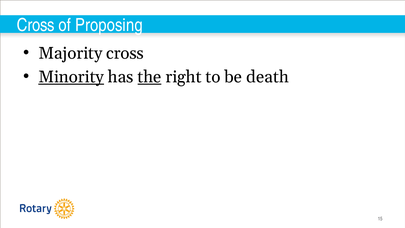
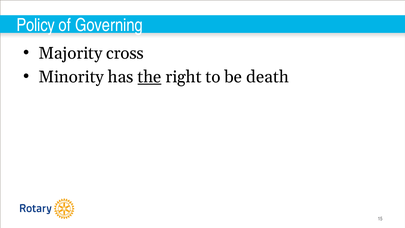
Cross: Cross -> Policy (36, 25)
Proposing: Proposing -> Governing (109, 25)
Minority underline: present -> none (71, 77)
